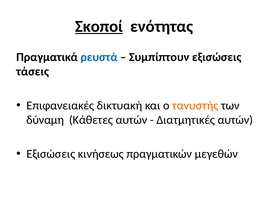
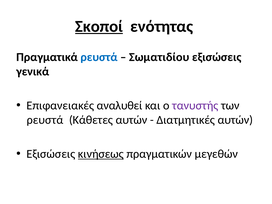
Συμπίπτουν: Συμπίπτουν -> Σωματιδίου (159, 57)
τάσεις: τάσεις -> γενικά (33, 72)
δικτυακή: δικτυακή -> αναλυθεί (120, 105)
τανυστής colour: orange -> purple (195, 105)
δύναμη: δύναμη -> ρευστά (45, 120)
κινήσεως underline: none -> present (101, 154)
